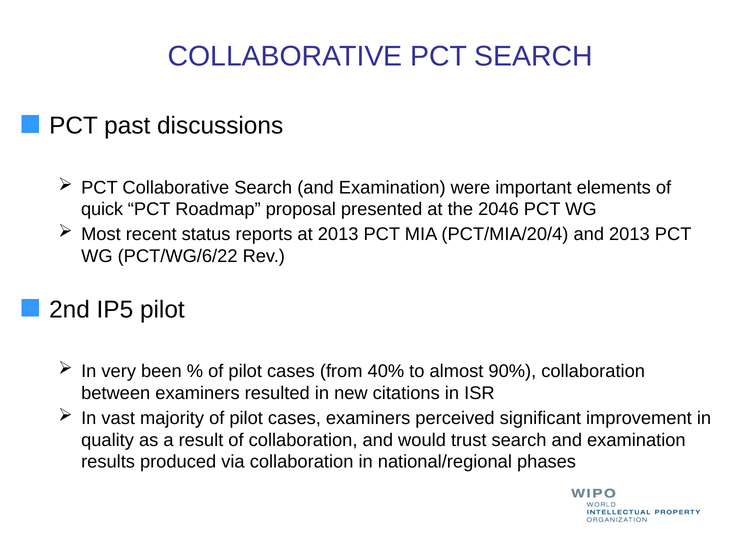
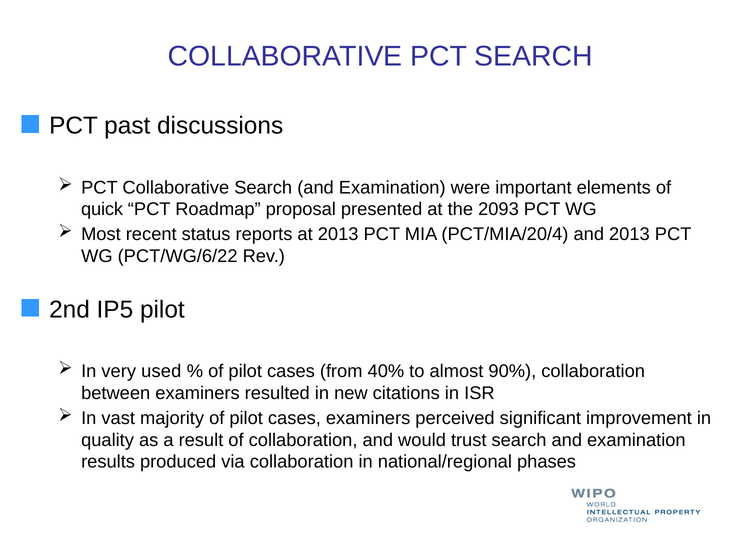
2046: 2046 -> 2093 (498, 209)
been: been -> used (161, 371)
